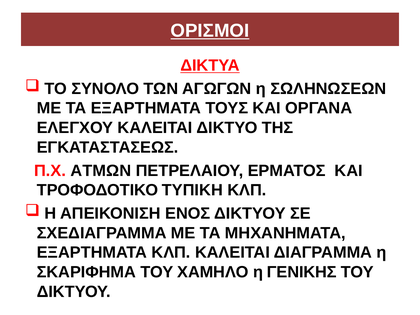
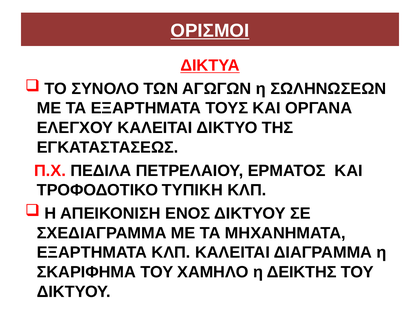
ΑΤΜΩΝ: ΑΤΜΩΝ -> ΠΕΔΙΛΑ (101, 171)
ΓΕΝΙΚΗΣ: ΓΕΝΙΚΗΣ -> ΔΕΙΚΤΗΣ (302, 272)
